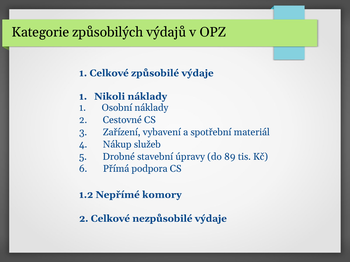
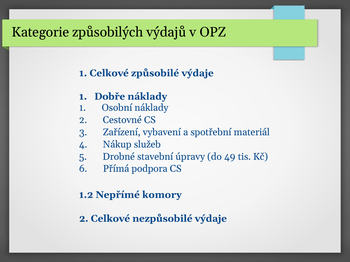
Nikoli: Nikoli -> Dobře (110, 97)
89: 89 -> 49 (230, 157)
